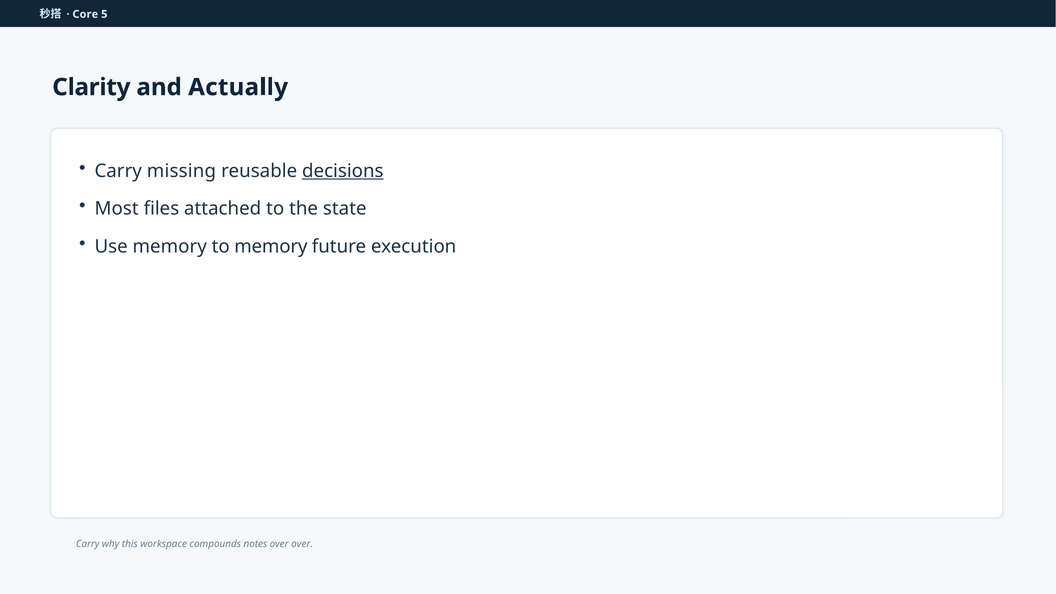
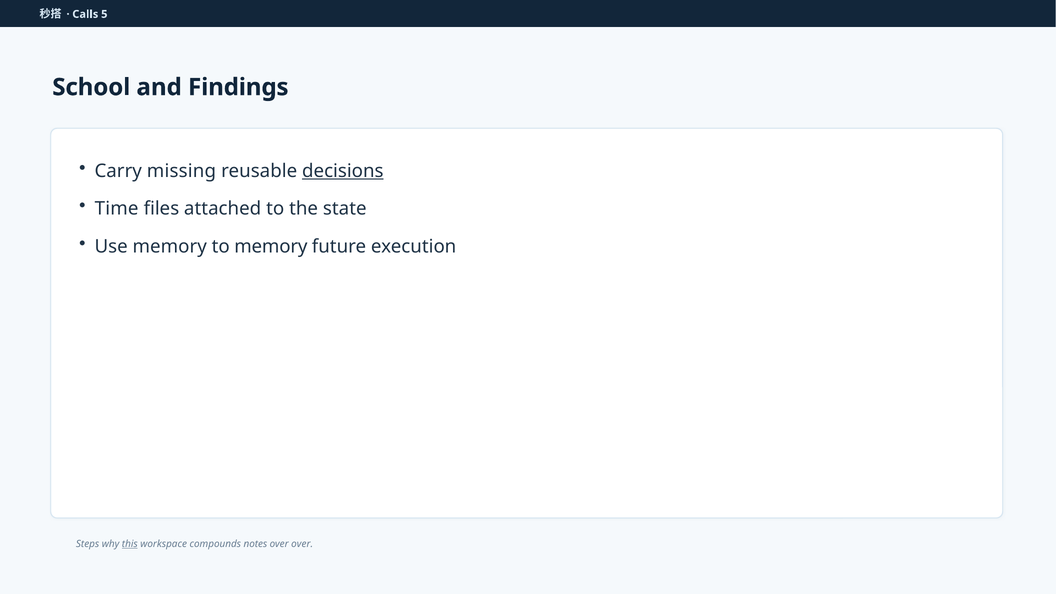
Core: Core -> Calls (85, 14)
Clarity: Clarity -> School (91, 87)
Actually: Actually -> Findings (238, 87)
Most: Most -> Time (117, 209)
Carry: Carry -> Steps (88, 544)
this underline: none -> present (130, 544)
